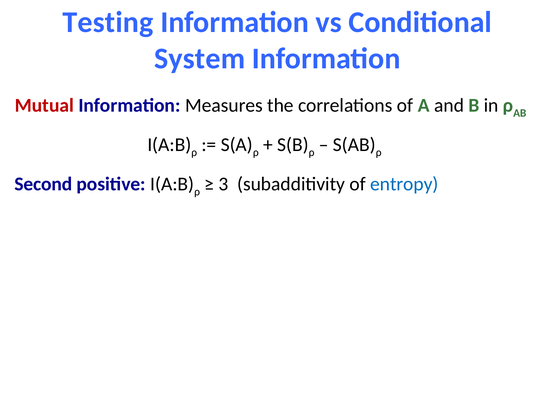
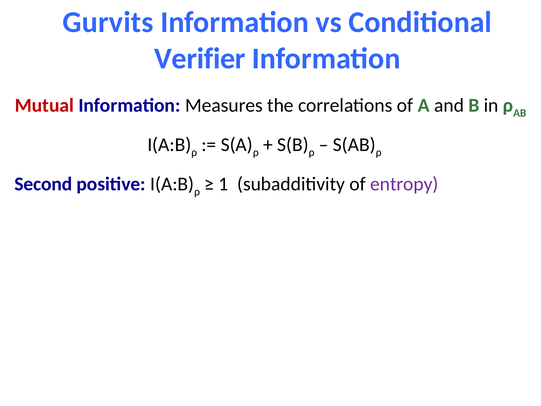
Testing: Testing -> Gurvits (108, 22)
System: System -> Verifier (200, 58)
3: 3 -> 1 (223, 184)
entropy colour: blue -> purple (404, 184)
